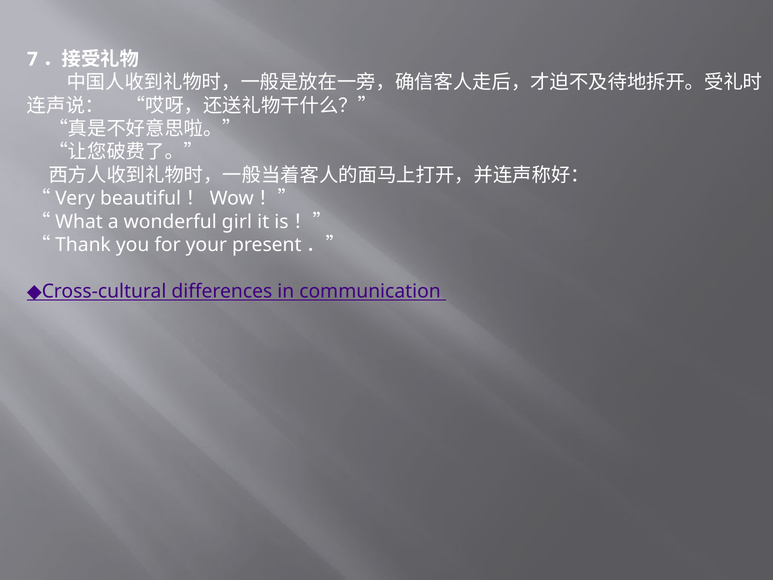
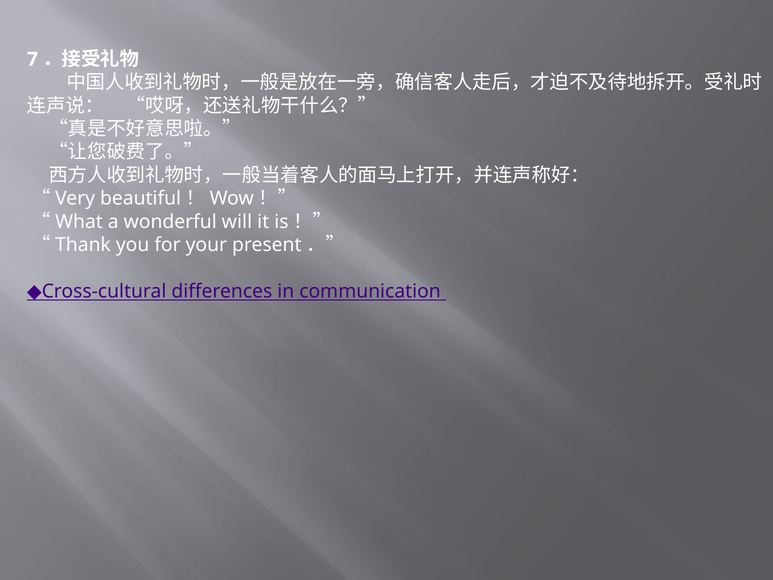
girl: girl -> will (237, 222)
